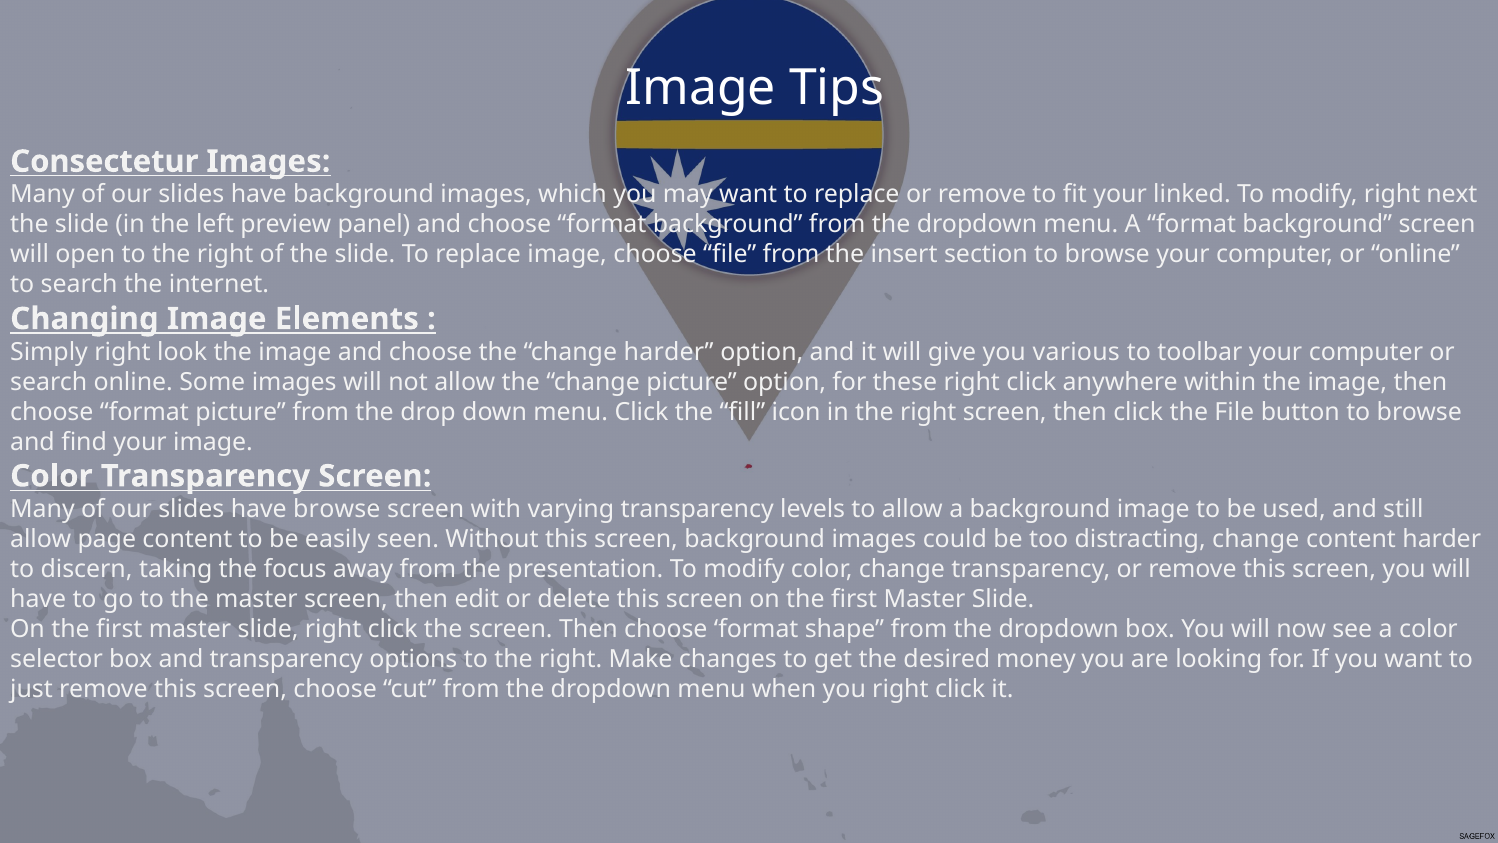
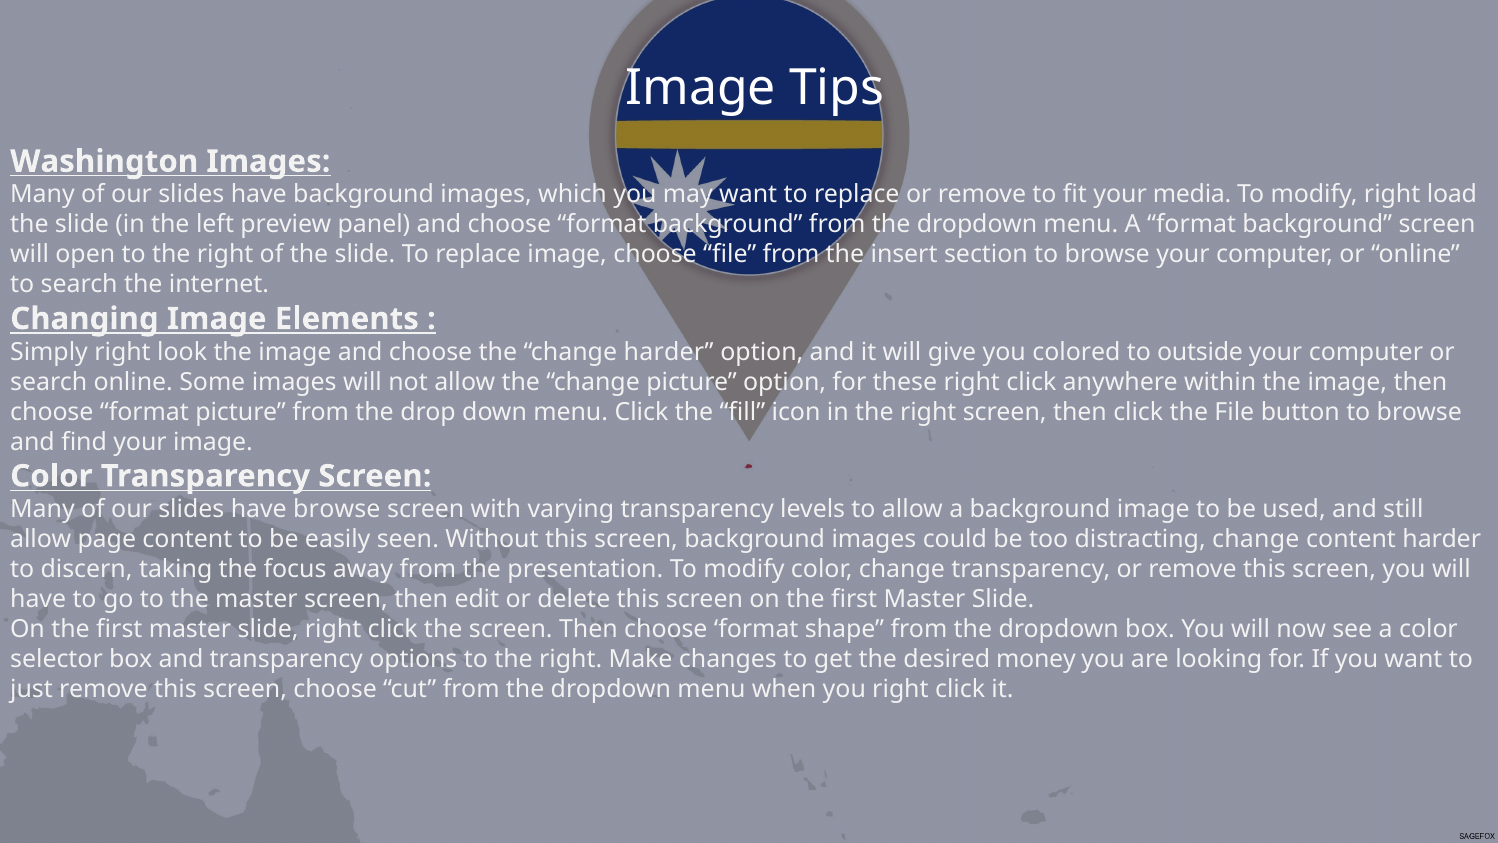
Consectetur: Consectetur -> Washington (104, 161)
linked: linked -> media (1192, 195)
next: next -> load (1452, 195)
various: various -> colored (1076, 352)
toolbar: toolbar -> outside (1200, 352)
